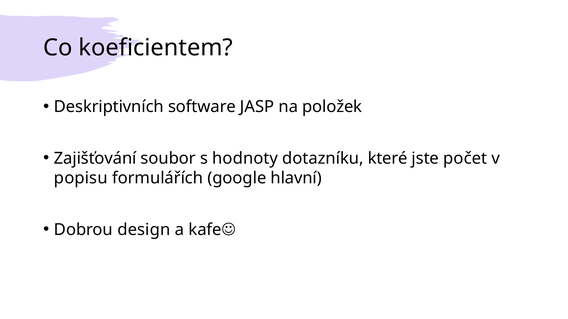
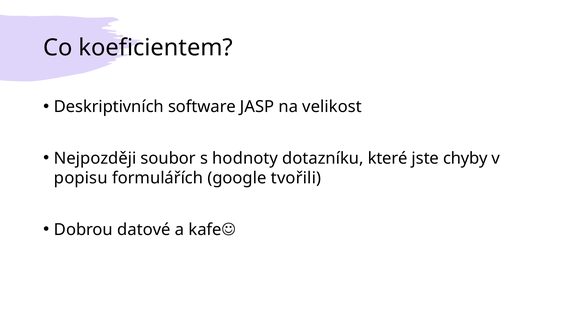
položek: položek -> velikost (332, 107)
Zajišťování: Zajišťování -> Nejpozději (95, 159)
počet: počet -> chyby (465, 159)
hlavní: hlavní -> tvořili (296, 178)
design: design -> datové (144, 230)
